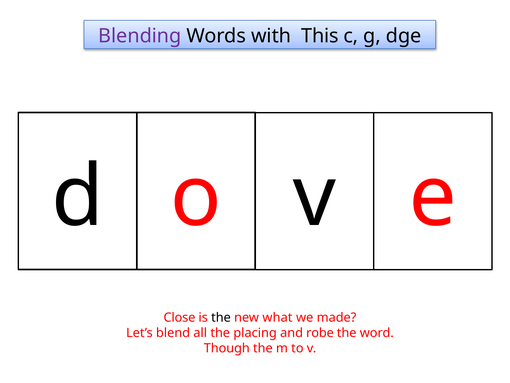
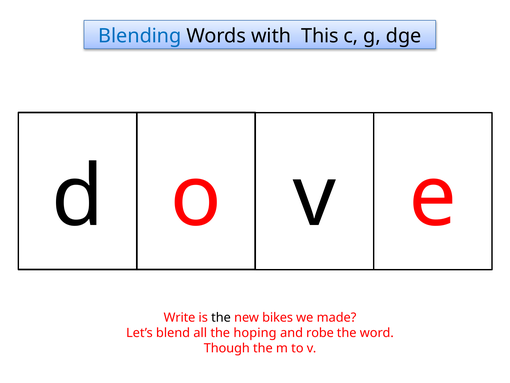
Blending colour: purple -> blue (140, 36)
Close: Close -> Write (179, 317)
what: what -> bikes (278, 317)
placing: placing -> hoping (255, 332)
